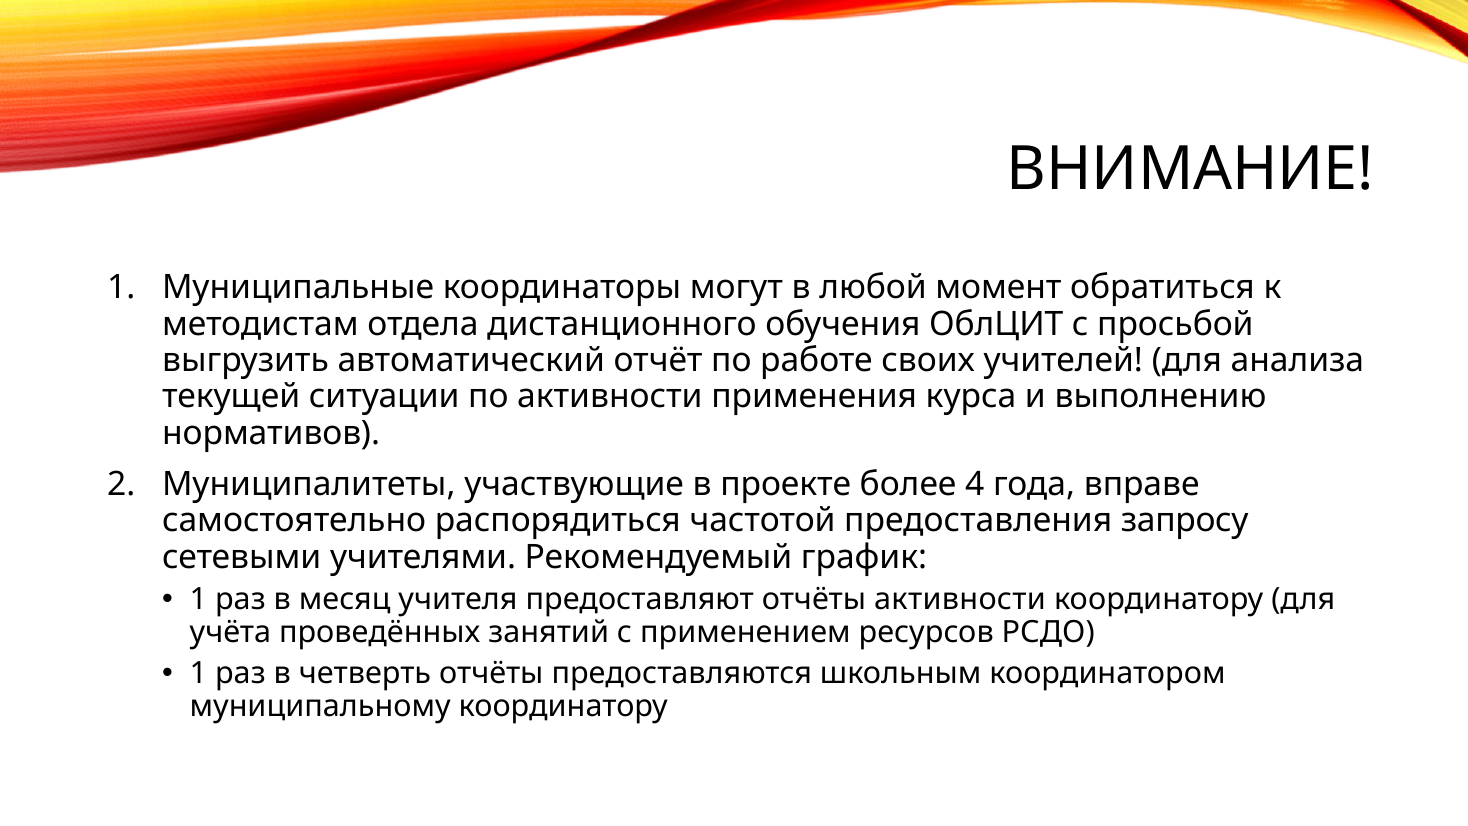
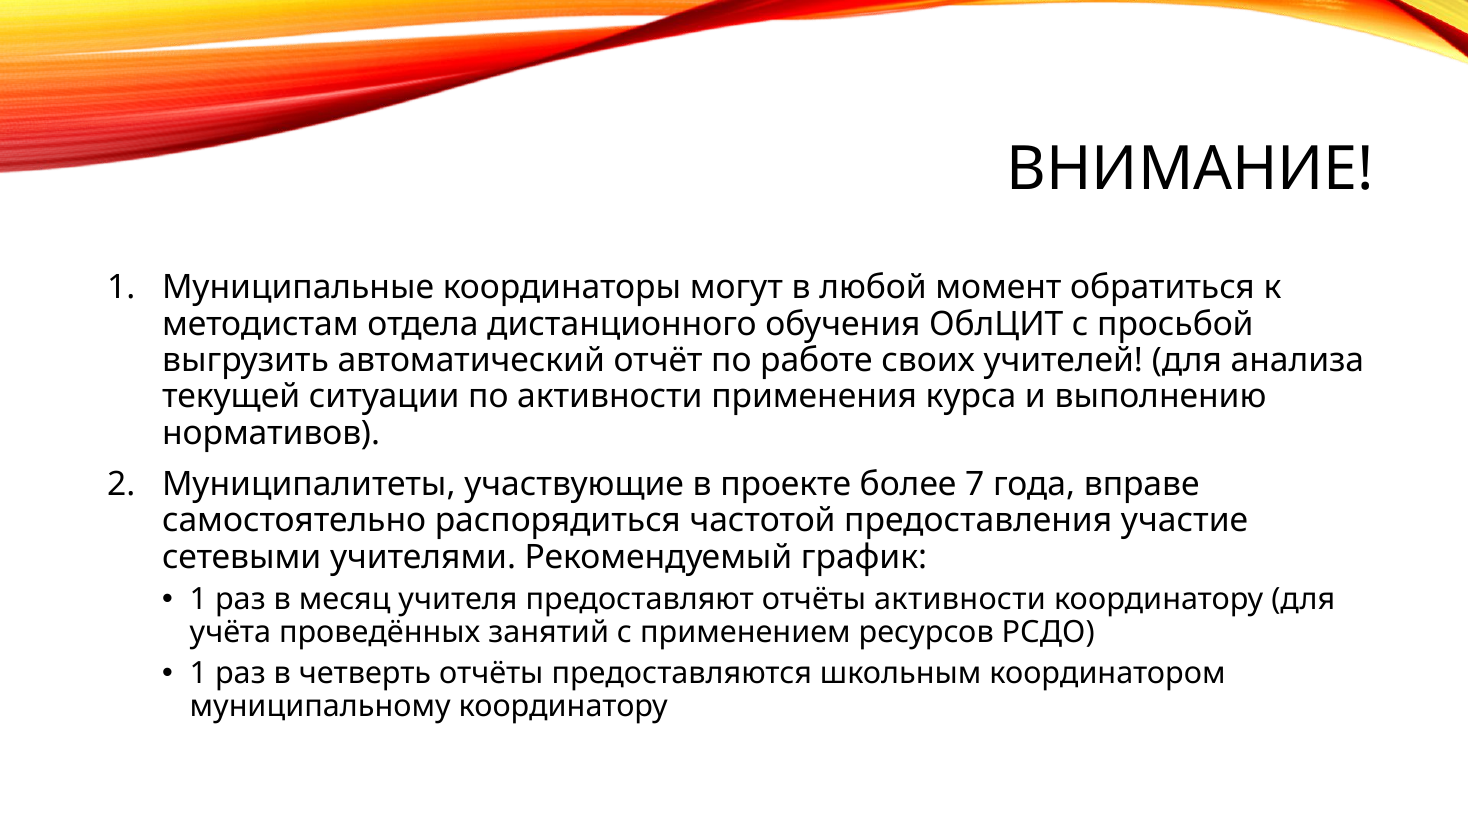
4: 4 -> 7 (975, 484)
запросу: запросу -> участие (1185, 521)
